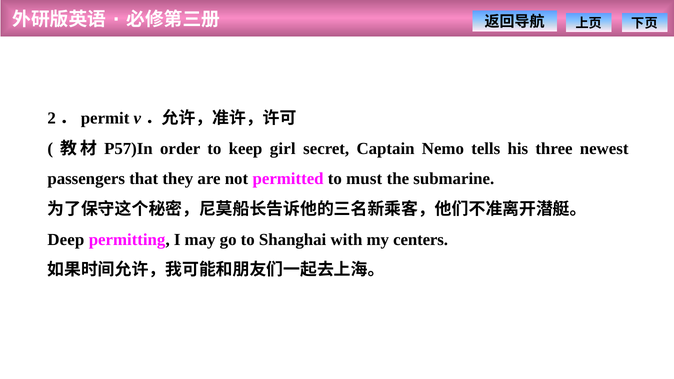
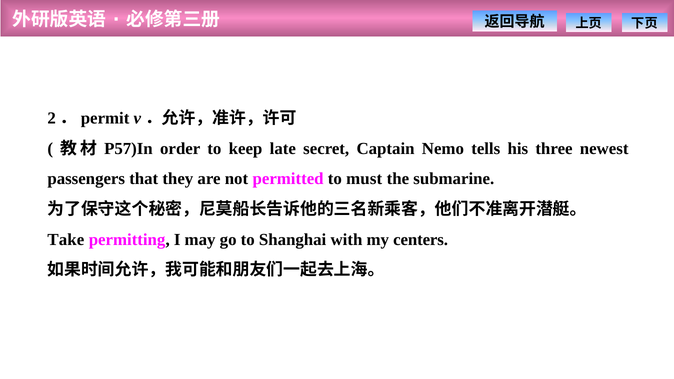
girl: girl -> late (283, 149)
Deep: Deep -> Take (66, 240)
